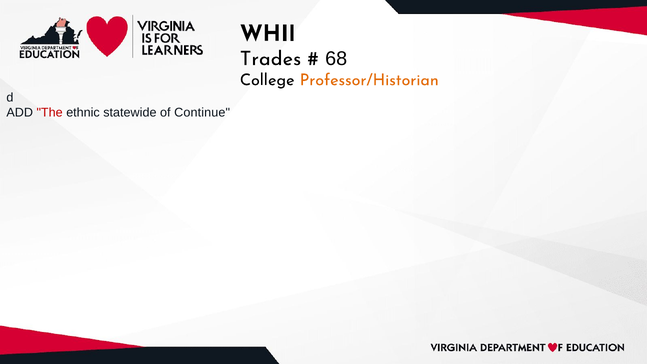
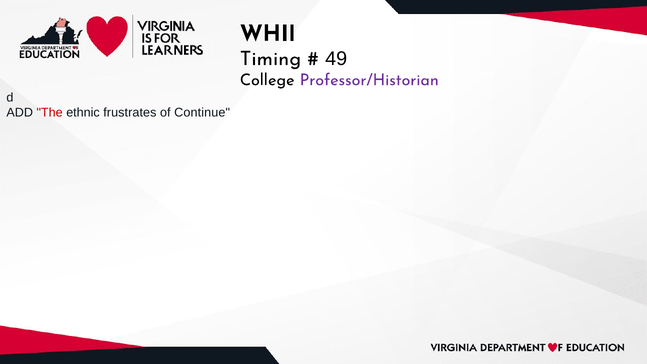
Trades: Trades -> Timing (270, 59)
68: 68 -> 49 (336, 59)
Professor/Historian colour: orange -> purple (369, 80)
statewide: statewide -> frustrates (130, 113)
